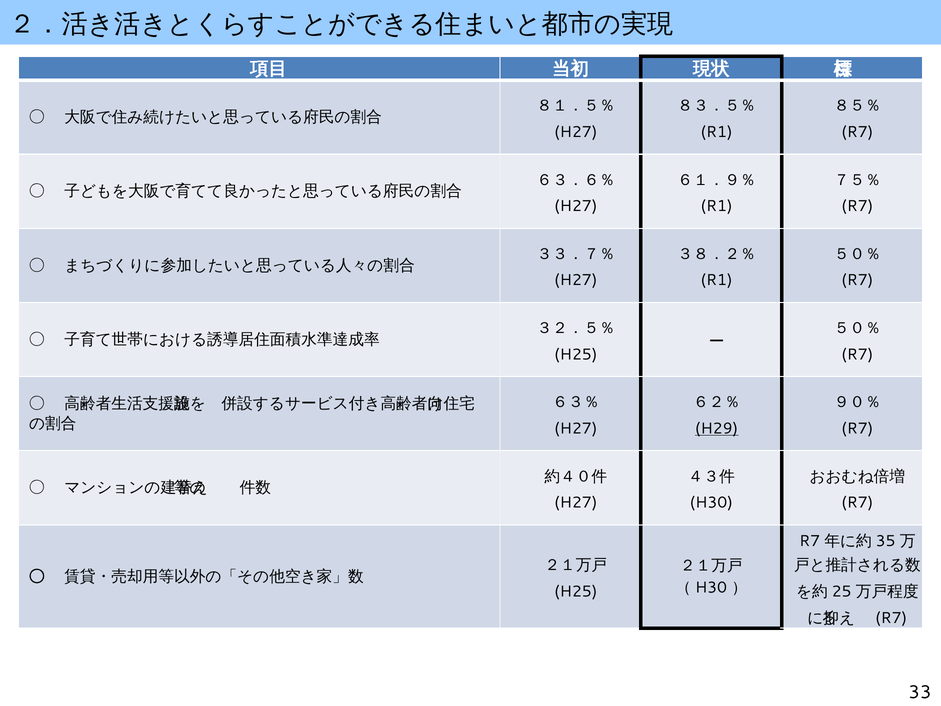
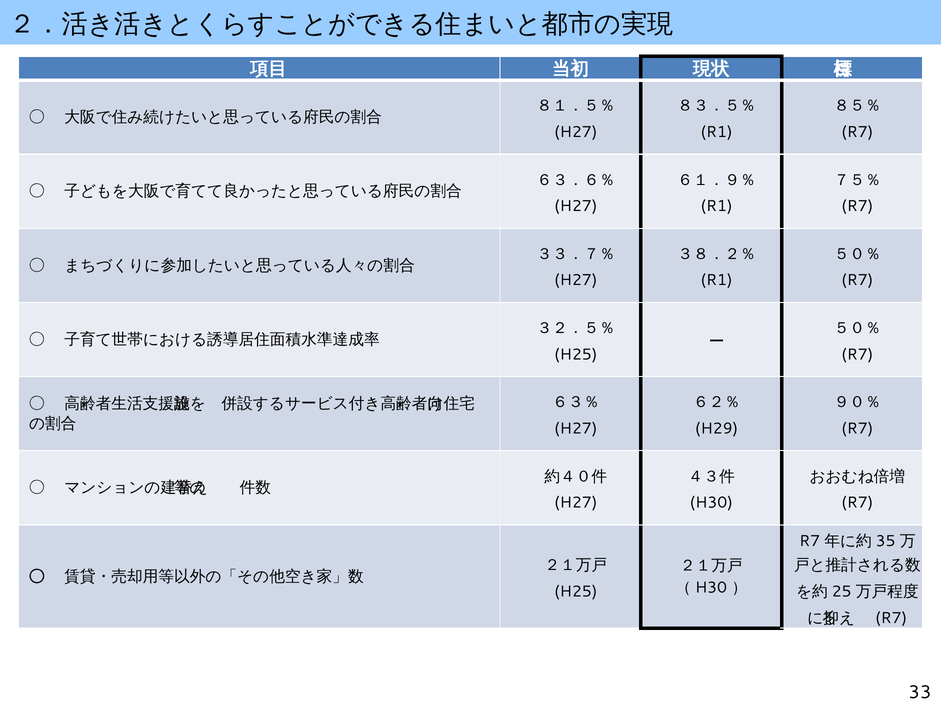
H29 underline: present -> none (717, 428)
